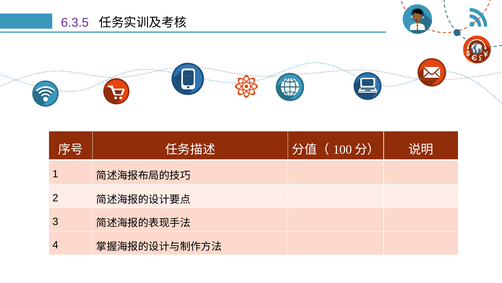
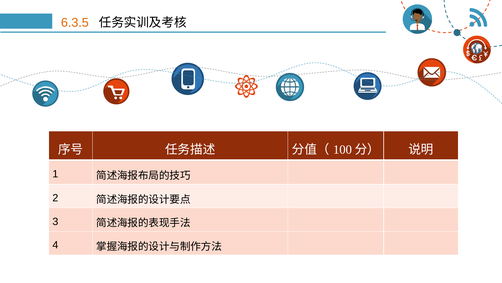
6.3.5 colour: purple -> orange (75, 23)
